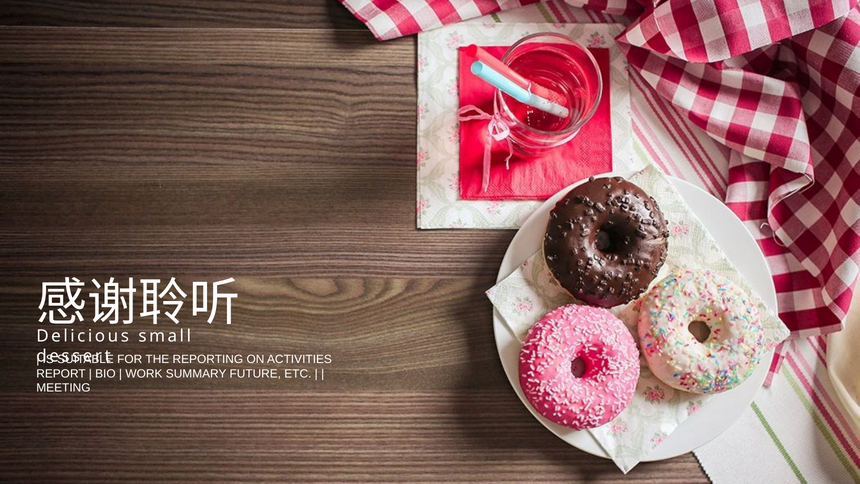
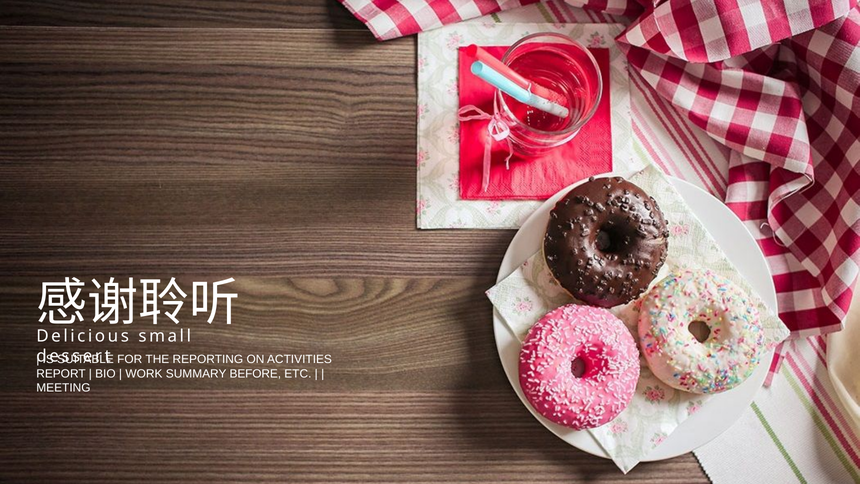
FUTURE: FUTURE -> BEFORE (255, 373)
